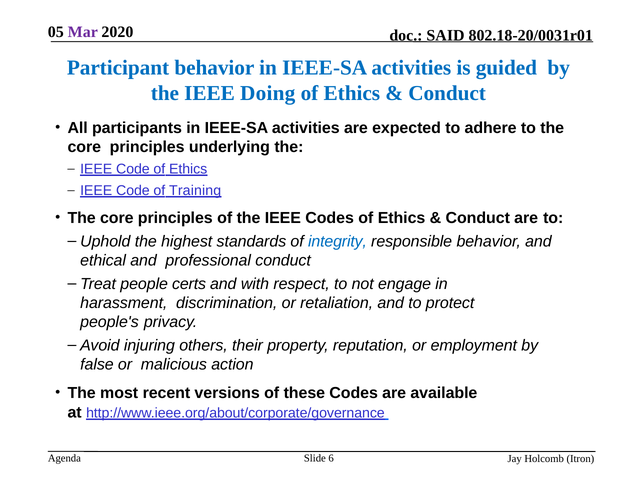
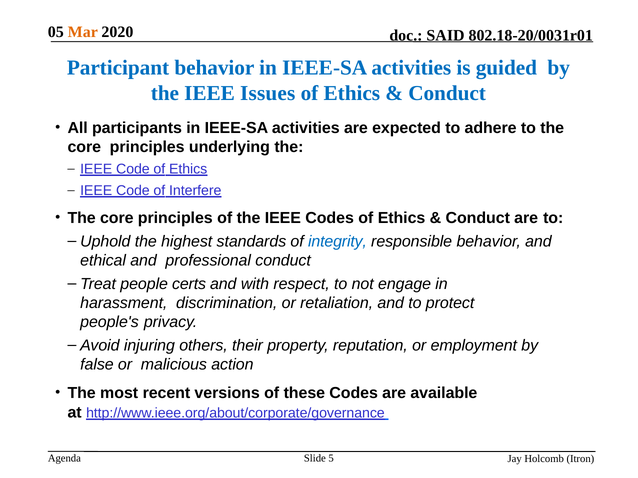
Mar colour: purple -> orange (83, 32)
Doing: Doing -> Issues (268, 93)
Training: Training -> Interfere (195, 191)
6: 6 -> 5 (331, 459)
